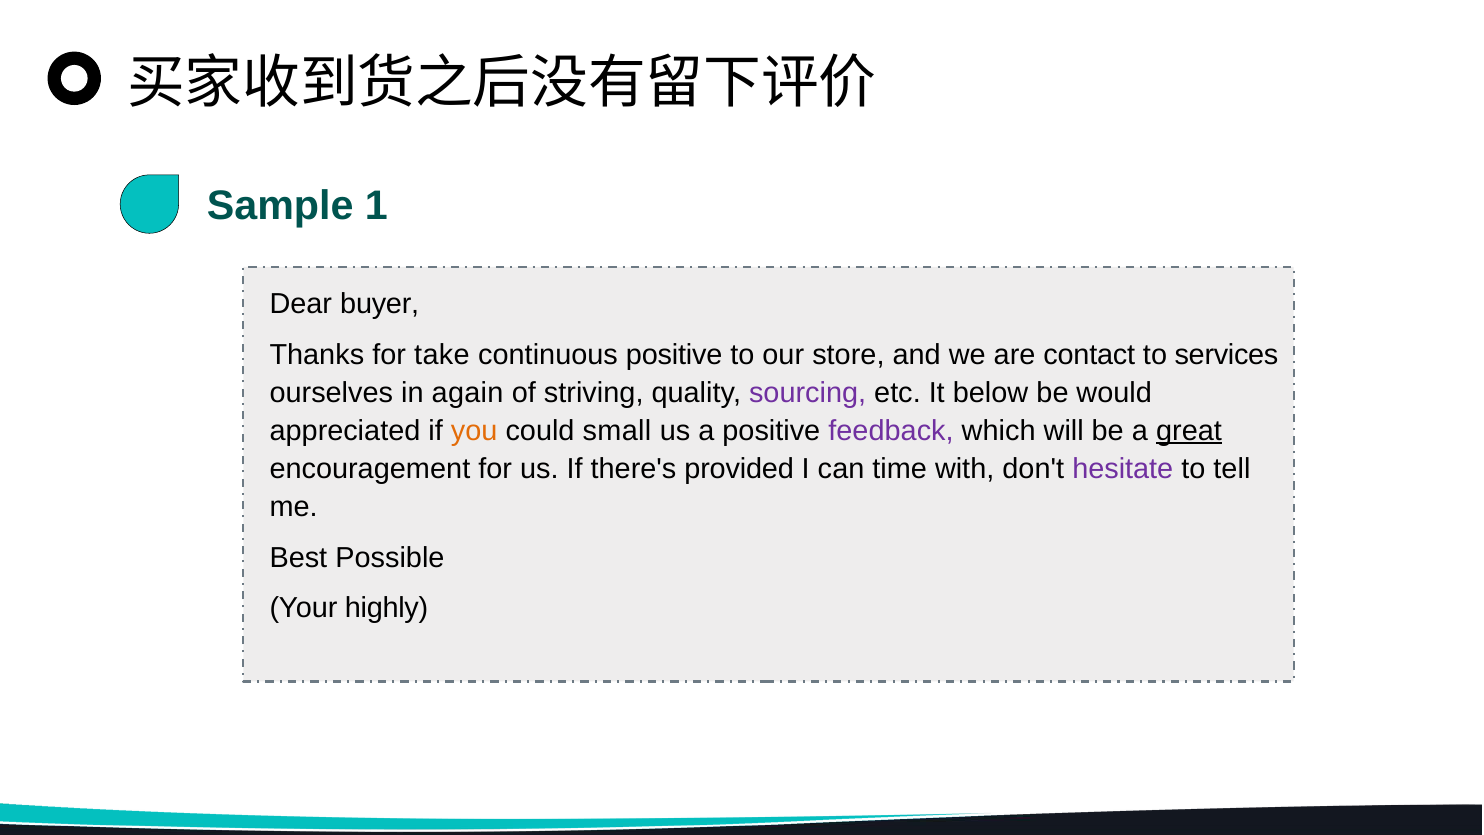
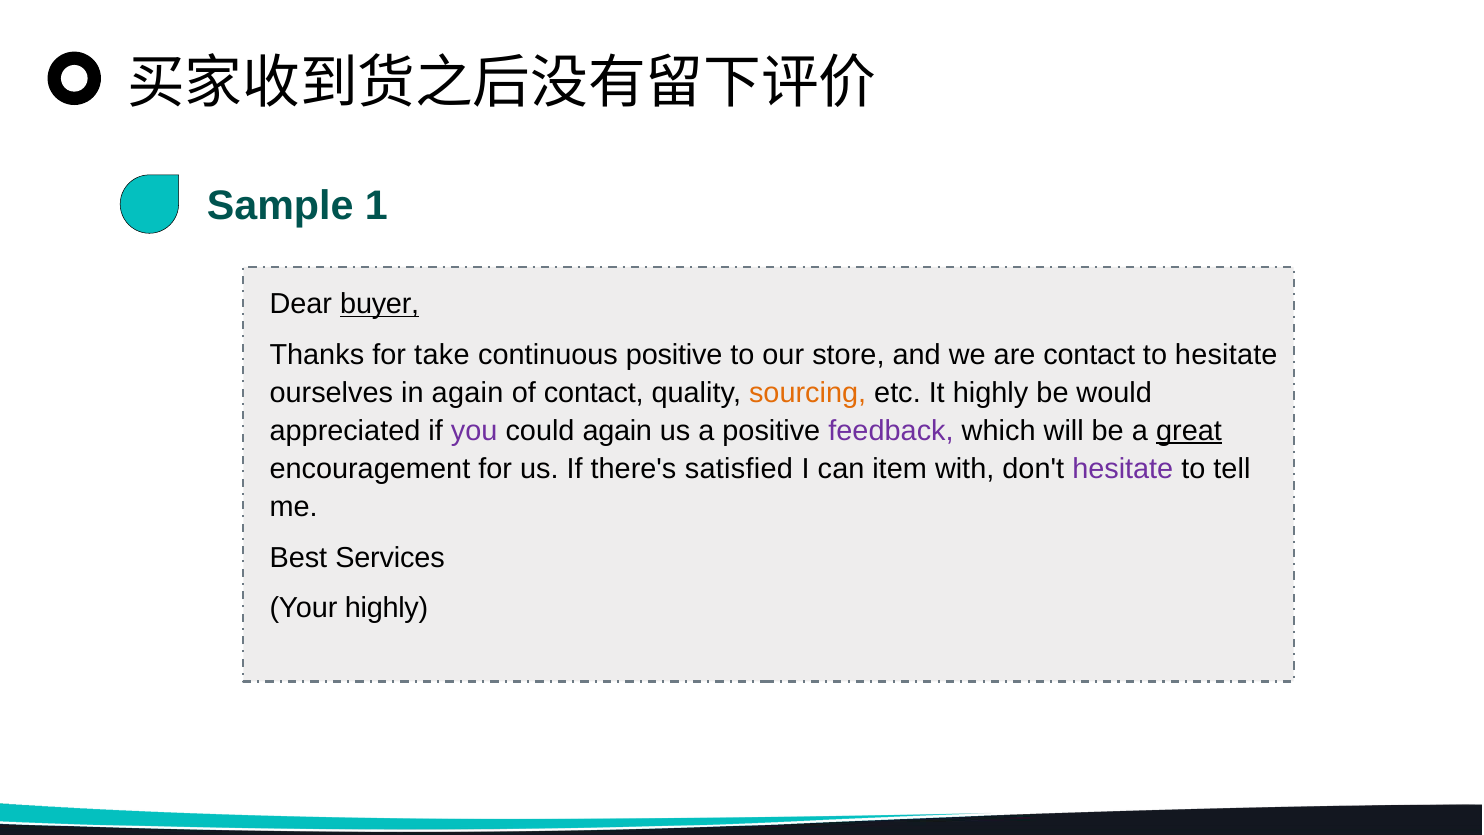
buyer underline: none -> present (380, 304)
to services: services -> hesitate (1226, 355)
of striving: striving -> contact (594, 393)
sourcing colour: purple -> orange (808, 393)
It below: below -> highly (991, 393)
you colour: orange -> purple (474, 431)
could small: small -> again (617, 431)
provided: provided -> satisfied (739, 469)
time: time -> item (900, 469)
Possible: Possible -> Services (390, 557)
